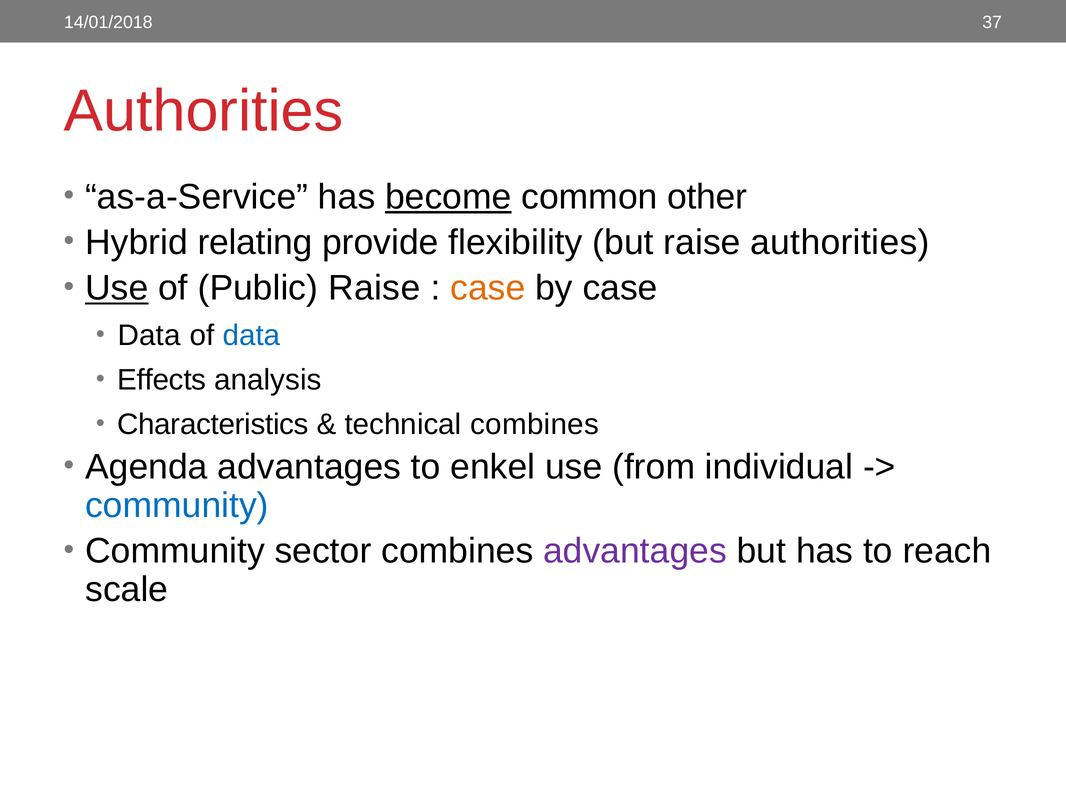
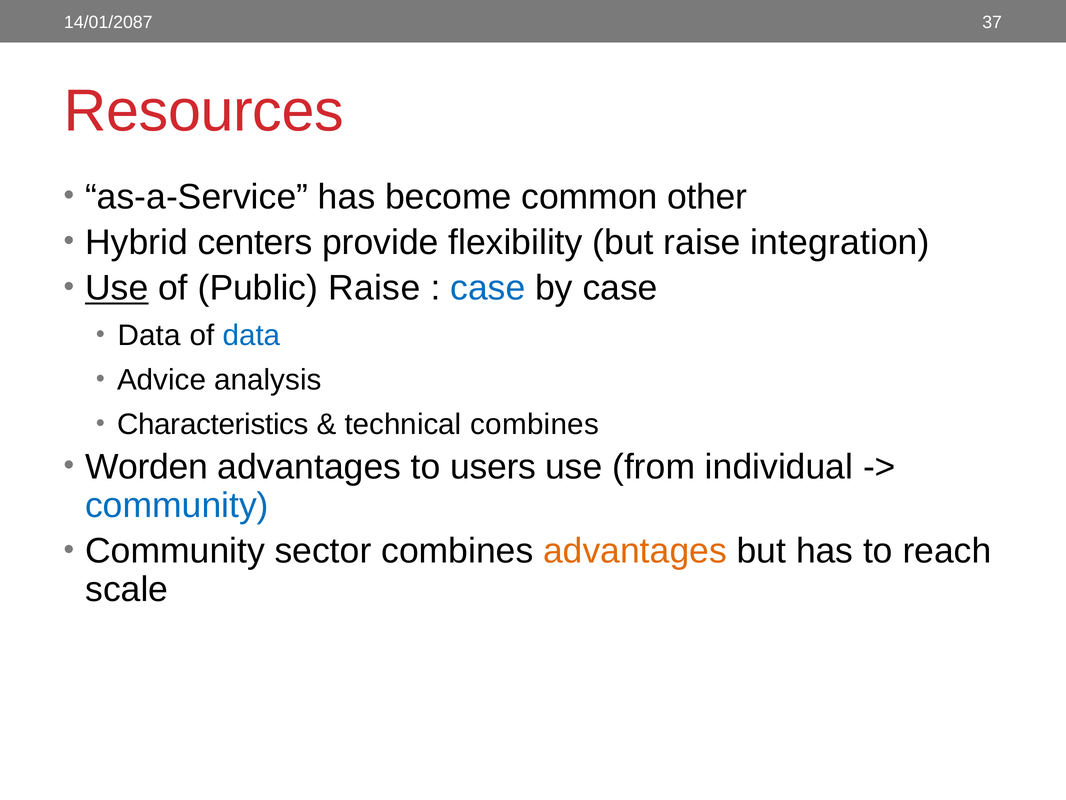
14/01/2018: 14/01/2018 -> 14/01/2087 (108, 23)
Authorities: Authorities -> Resources (204, 111)
become underline: present -> none (448, 197)
relating: relating -> centers (255, 242)
raise authorities: authorities -> integration (840, 242)
case colour: orange -> blue (488, 288)
Effects: Effects -> Advice (162, 380)
Agenda: Agenda -> Worden (147, 467)
enkel: enkel -> users (493, 467)
advantages colour: purple -> orange (635, 551)
